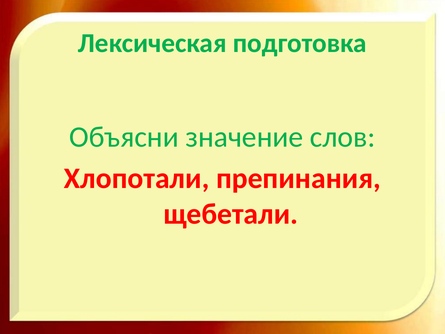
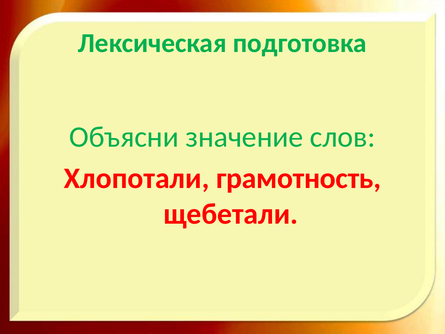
препинания: препинания -> грамотность (299, 178)
